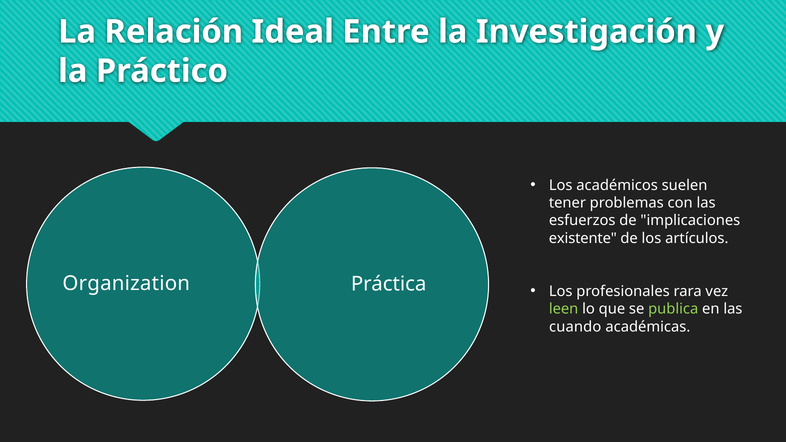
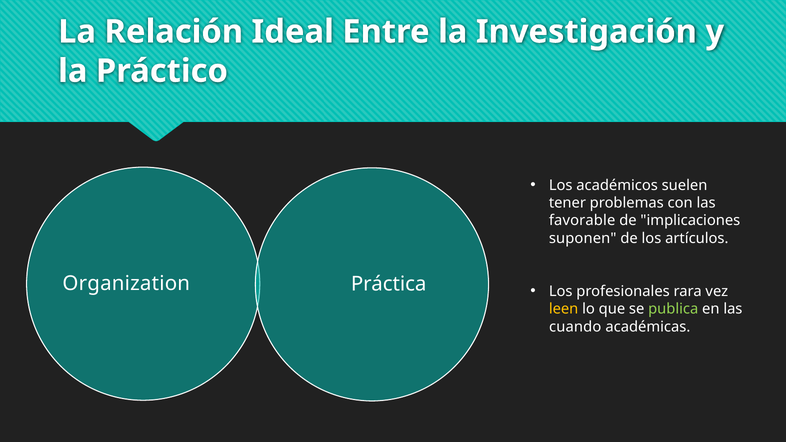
esfuerzos: esfuerzos -> favorable (582, 221)
existente: existente -> suponen (583, 238)
leen colour: light green -> yellow (564, 309)
